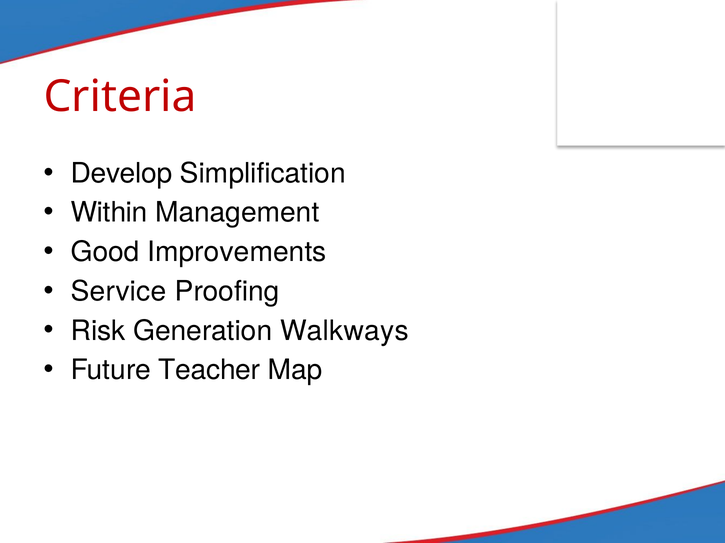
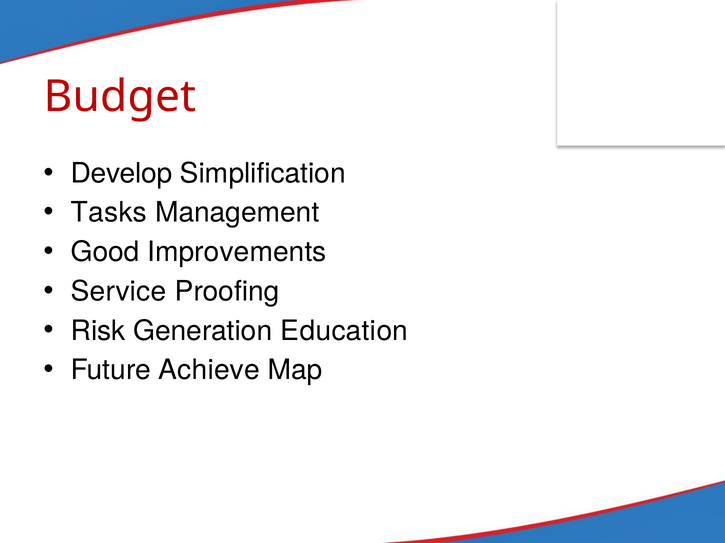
Criteria: Criteria -> Budget (120, 97)
Within: Within -> Tasks (109, 213)
Walkways: Walkways -> Education (344, 331)
Teacher: Teacher -> Achieve (209, 371)
